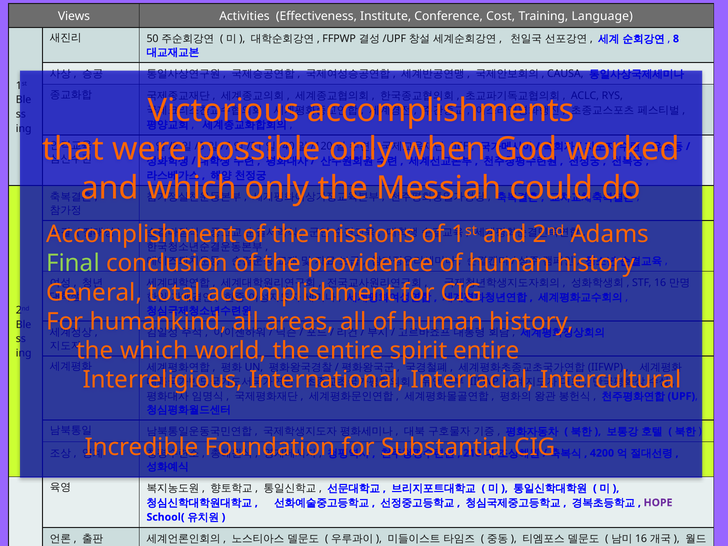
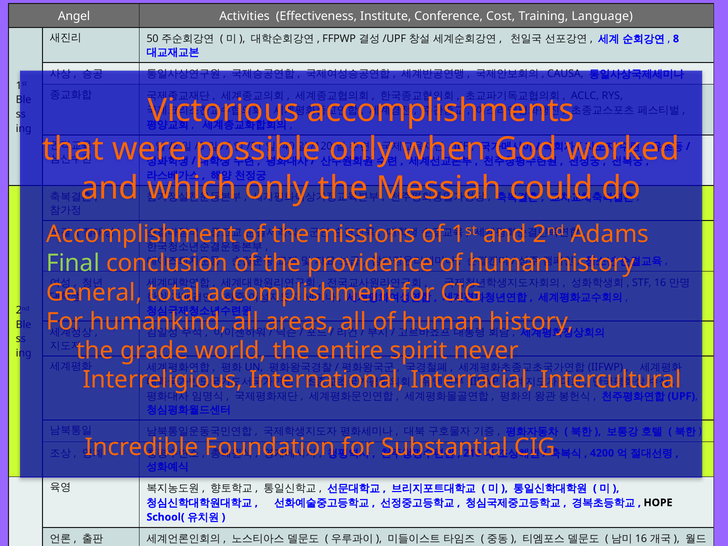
Views: Views -> Angel (74, 16)
the which: which -> grade (154, 351)
entire: entire -> never (486, 351)
HOPE colour: purple -> black (658, 503)
